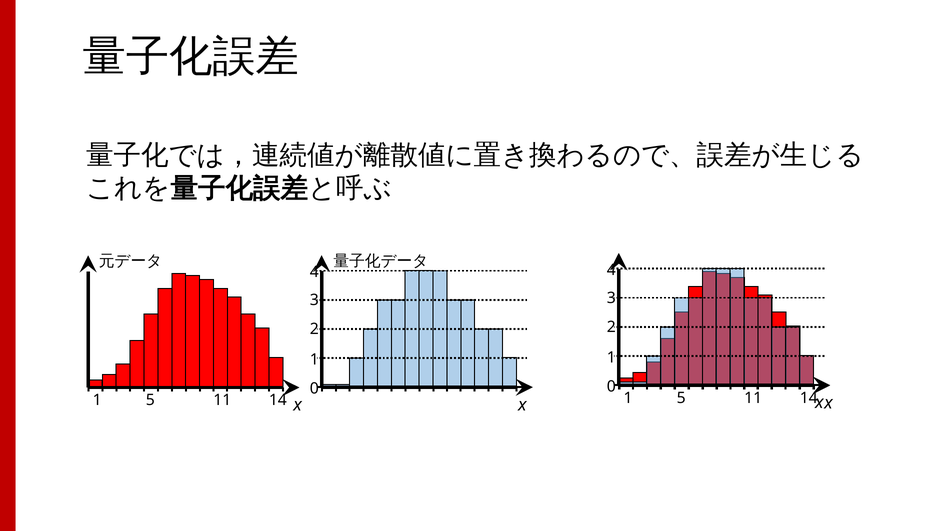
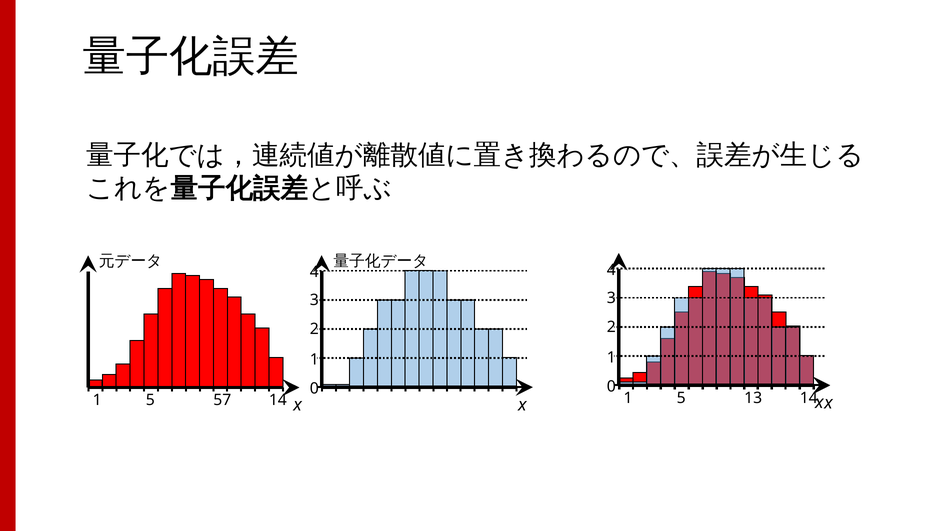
11: 11 -> 13 (753, 398)
11: 11 -> 57 (222, 400)
